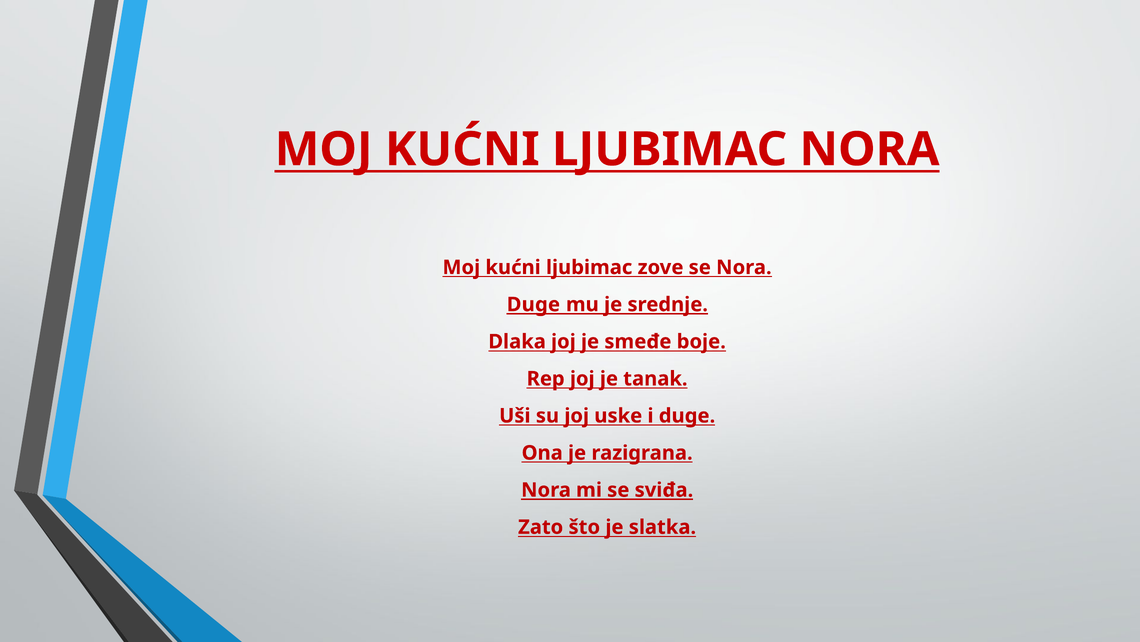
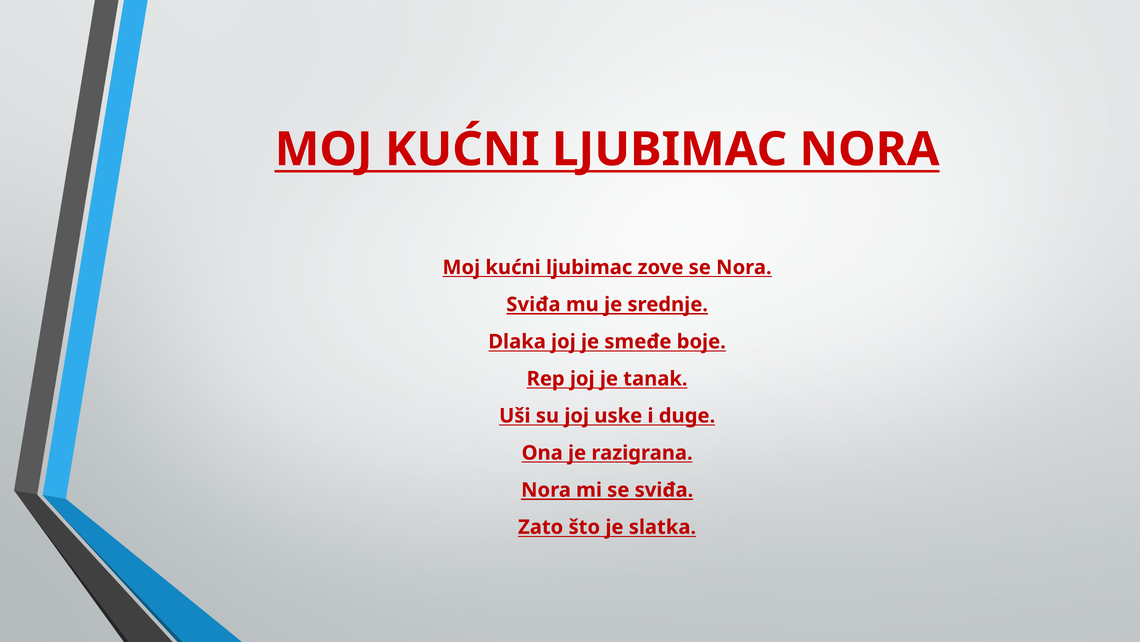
Duge: Duge -> Sviđa (533, 304)
